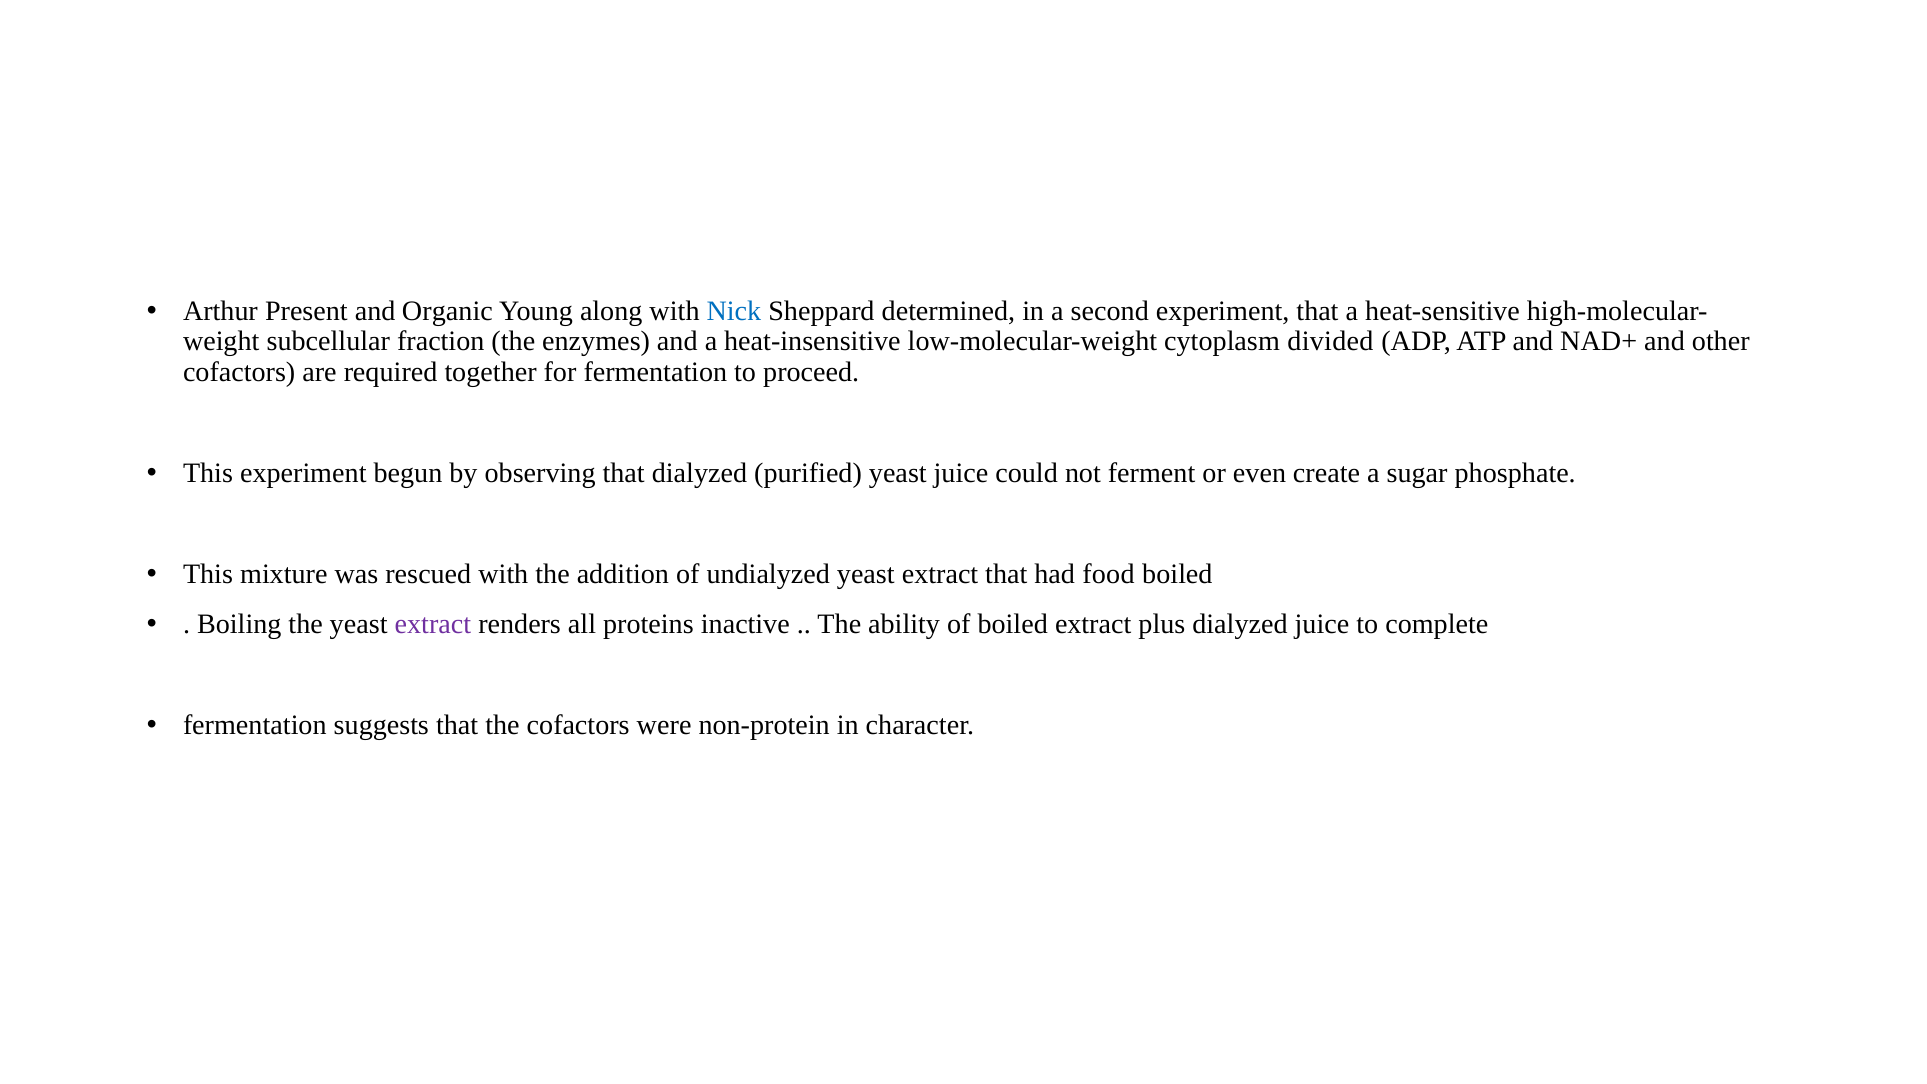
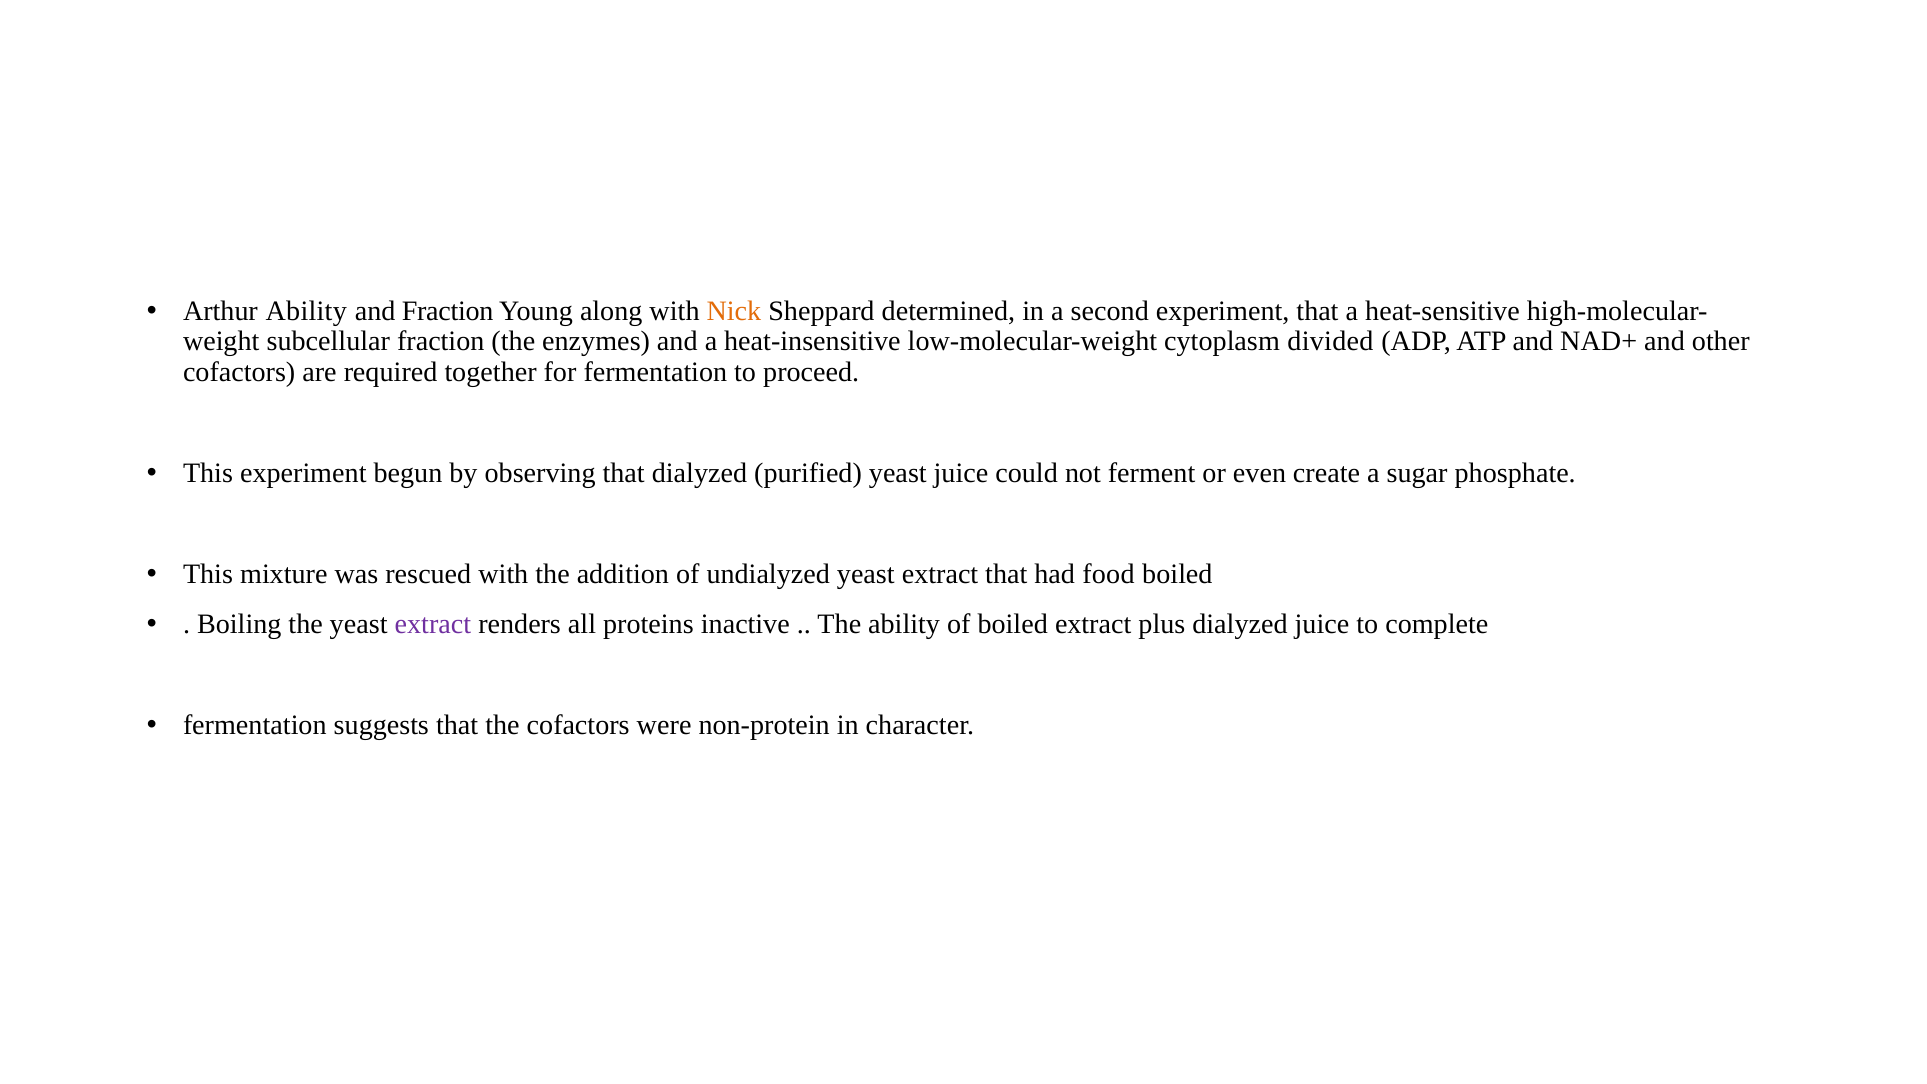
Arthur Present: Present -> Ability (306, 311)
and Organic: Organic -> Fraction (448, 311)
Nick colour: blue -> orange (734, 311)
